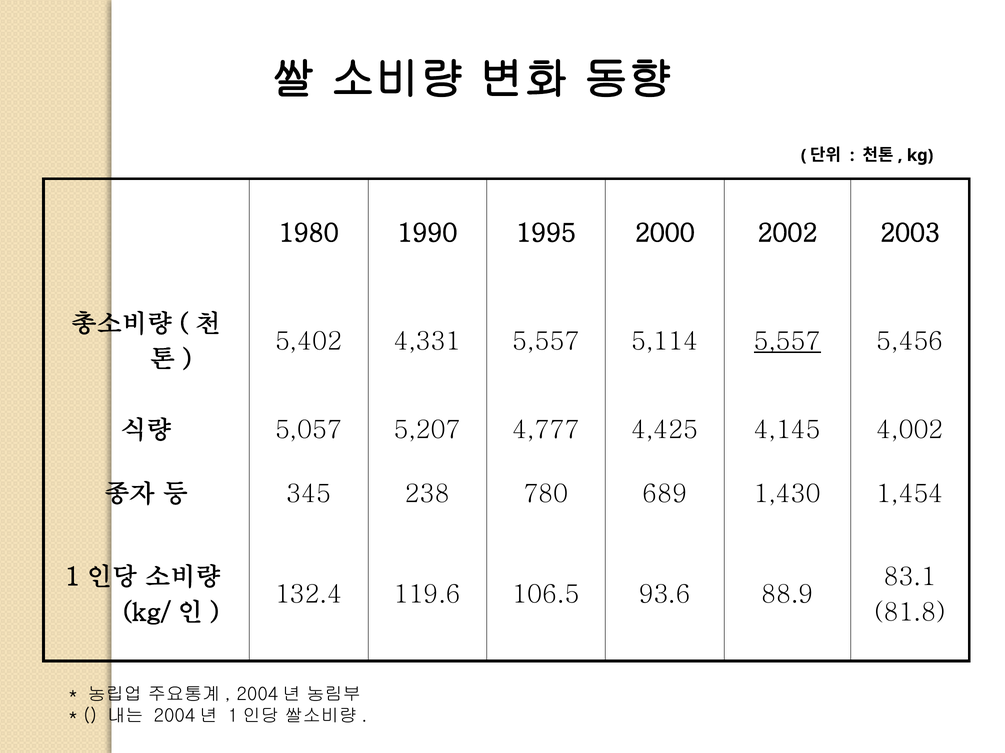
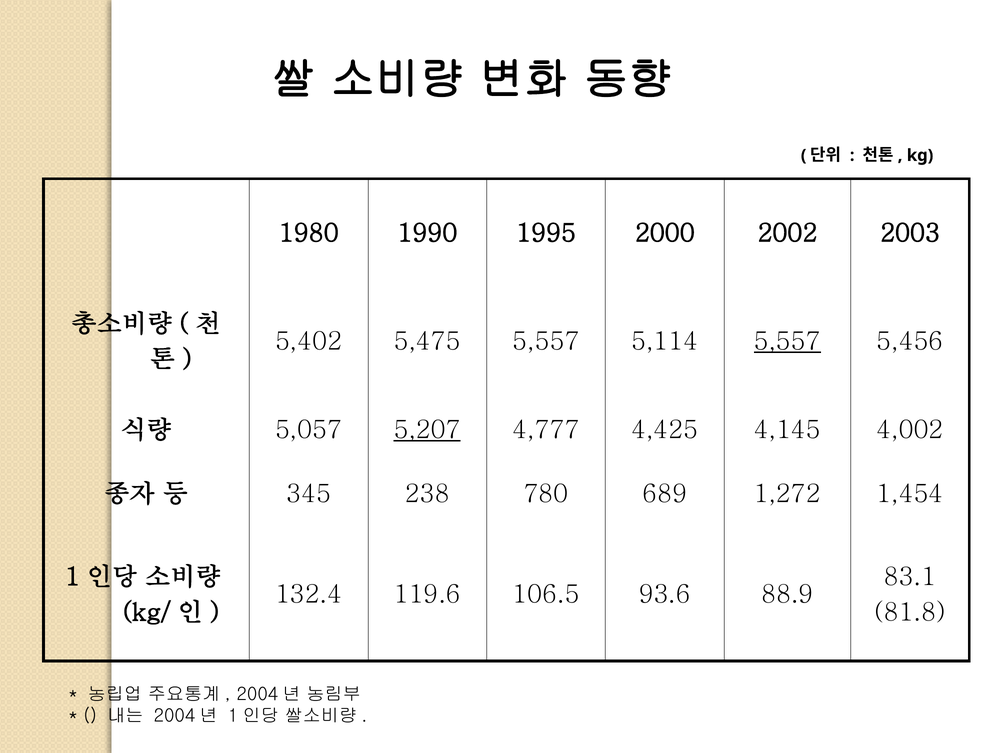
4,331: 4,331 -> 5,475 (427, 342)
5,207 underline: none -> present (427, 430)
1,430: 1,430 -> 1,272 (787, 494)
